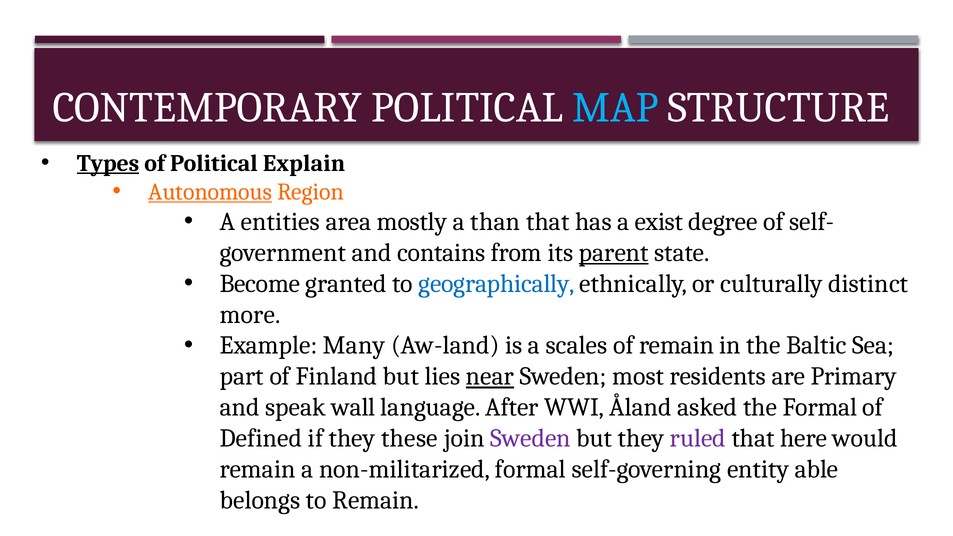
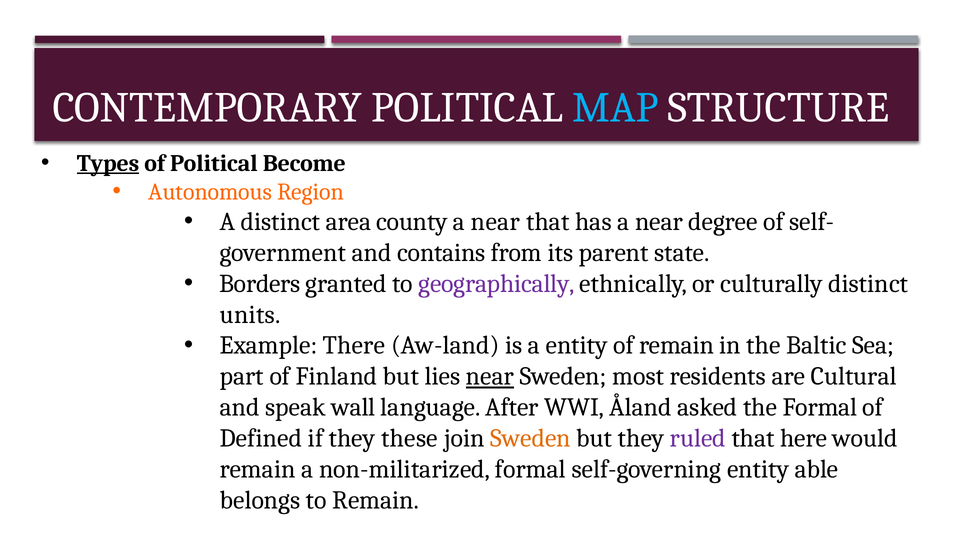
Explain: Explain -> Become (304, 163)
Autonomous underline: present -> none (210, 192)
A entities: entities -> distinct (281, 222)
mostly: mostly -> county (412, 222)
than: than -> near (495, 222)
has a exist: exist -> near (659, 222)
parent underline: present -> none (614, 253)
Become: Become -> Borders (260, 284)
geographically colour: blue -> purple (497, 284)
more: more -> units (250, 315)
Many: Many -> There (354, 346)
a scales: scales -> entity (577, 346)
Primary: Primary -> Cultural (854, 376)
Sweden colour: purple -> orange (531, 438)
